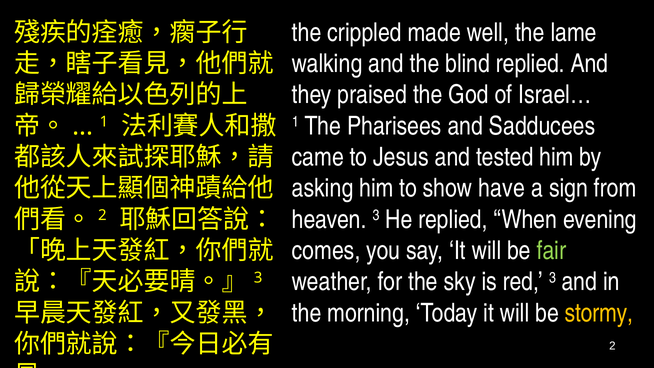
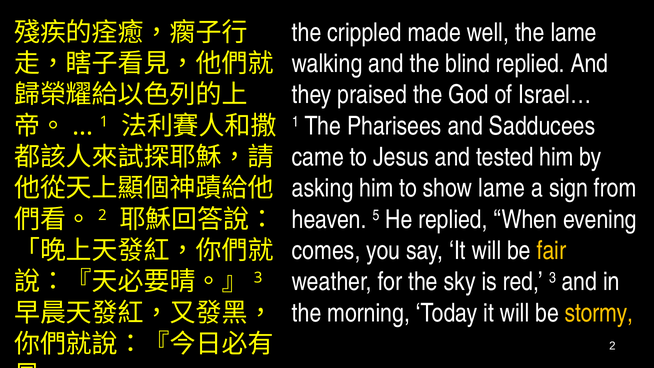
show have: have -> lame (502, 188)
heaven 3: 3 -> 5 (376, 215)
fair colour: light green -> yellow (551, 250)
